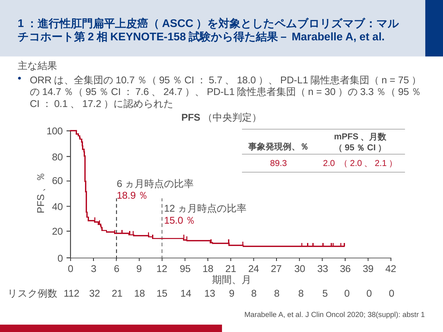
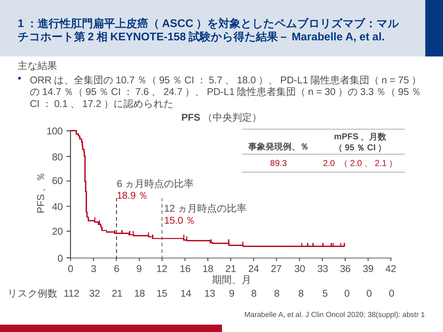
95: 95 -> 16 (185, 269)
